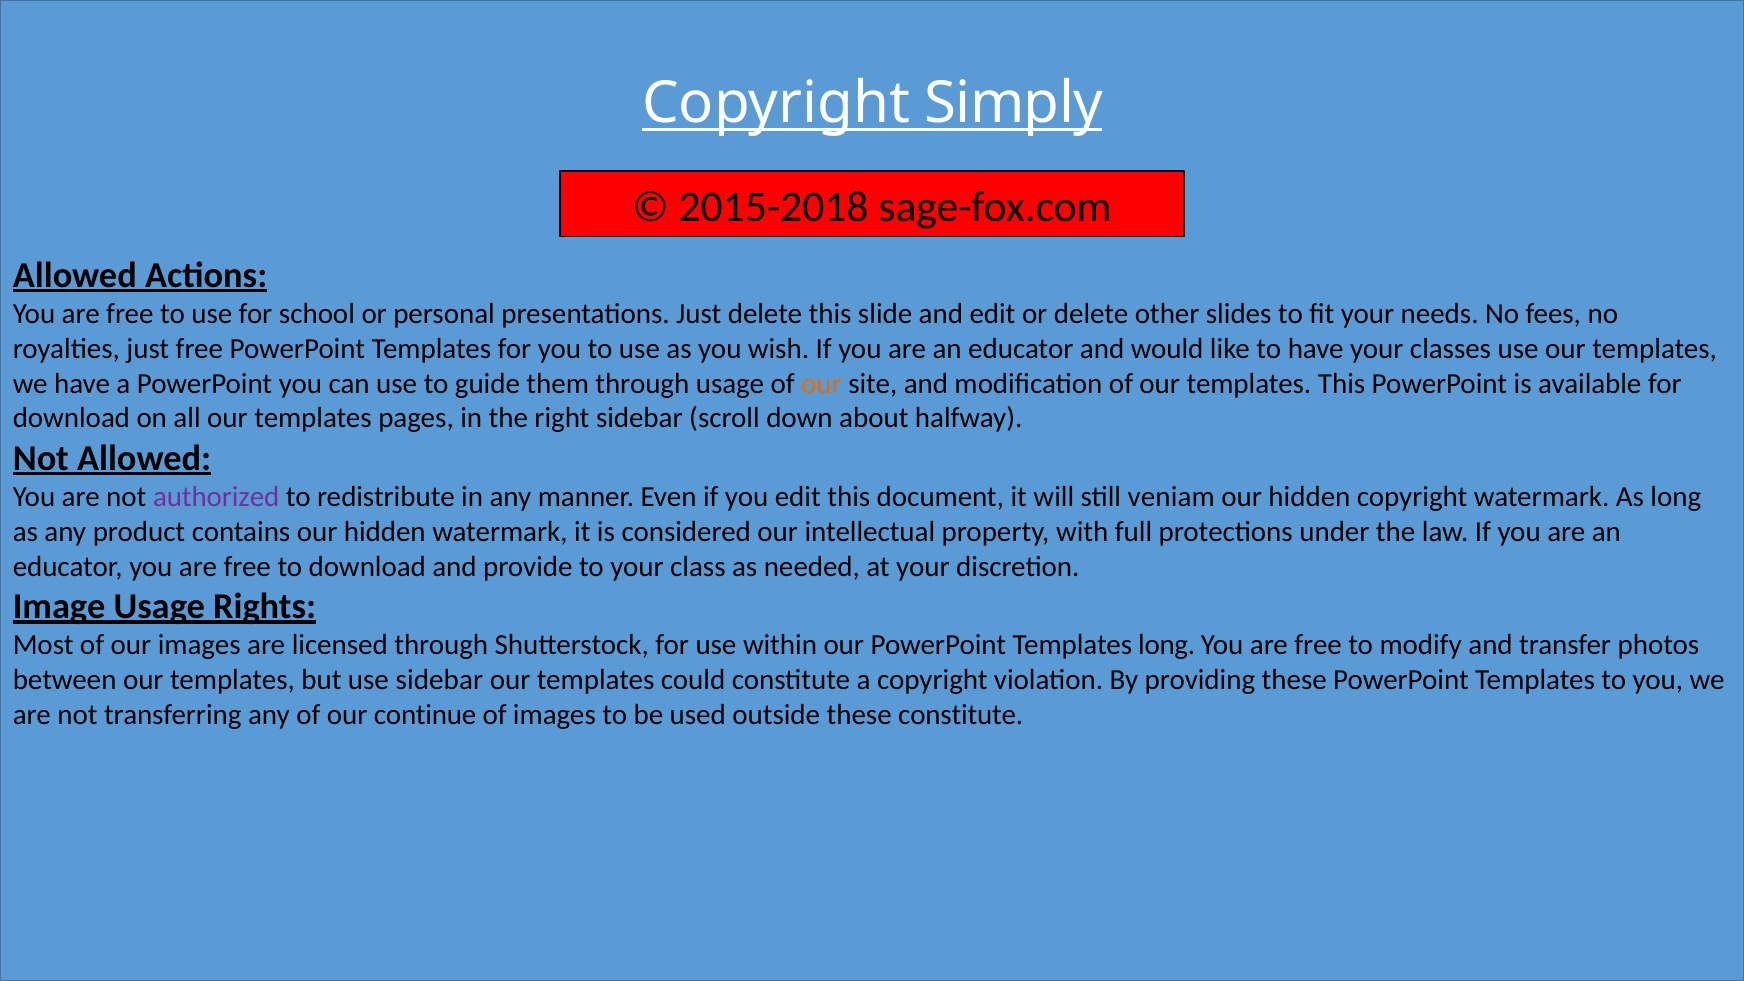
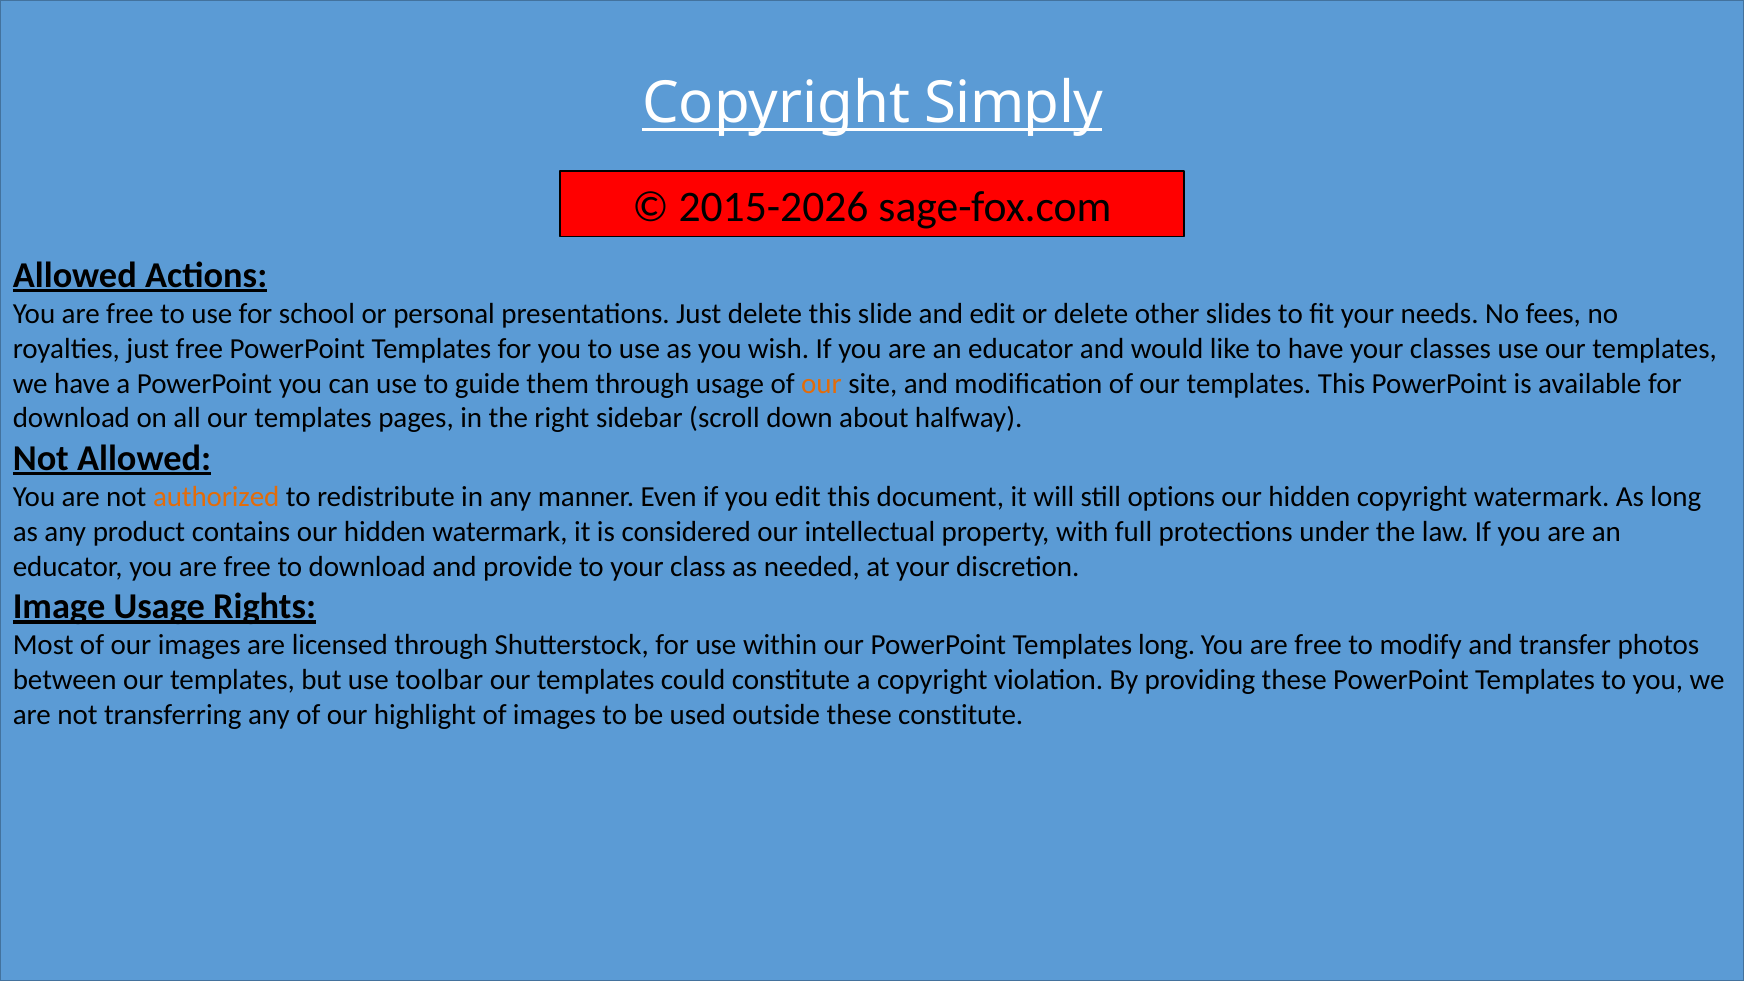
2015-2018: 2015-2018 -> 2015-2026 (774, 207)
authorized colour: purple -> orange (216, 497)
veniam: veniam -> options (1171, 497)
use sidebar: sidebar -> toolbar (439, 680)
continue: continue -> highlight (425, 715)
